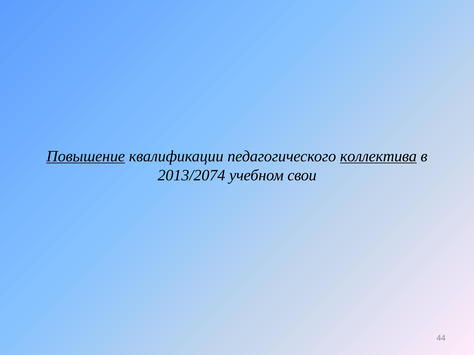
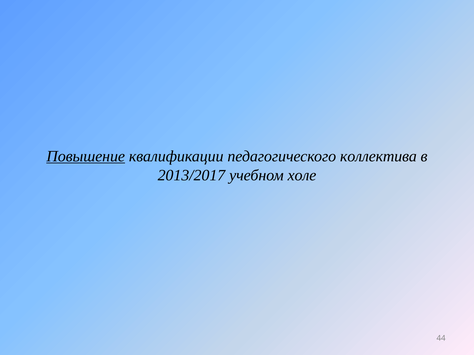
коллектива underline: present -> none (378, 156)
2013/2074: 2013/2074 -> 2013/2017 (191, 175)
свои: свои -> холе (302, 175)
